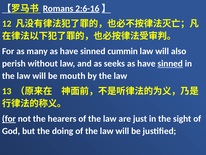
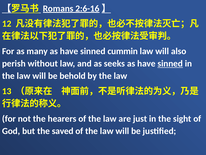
mouth: mouth -> behold (73, 76)
for underline: present -> none (9, 118)
doing: doing -> saved (63, 131)
